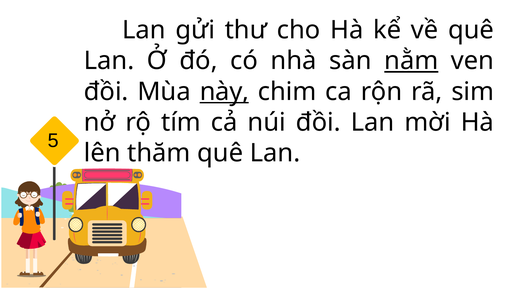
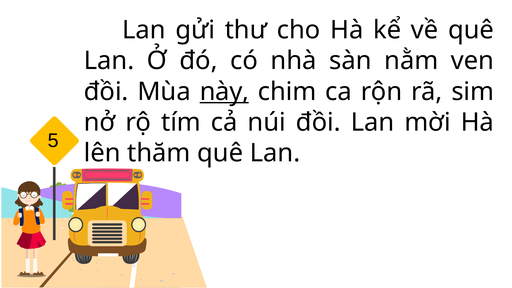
nằm underline: present -> none (411, 61)
